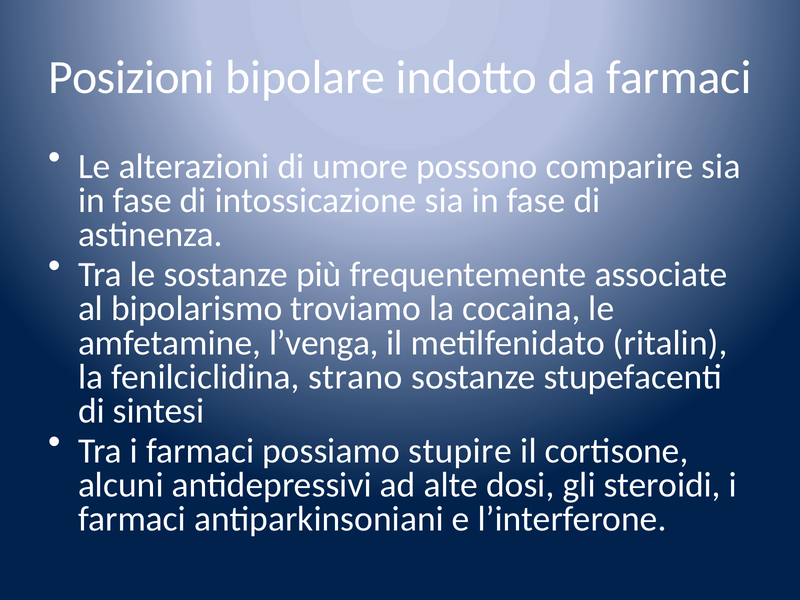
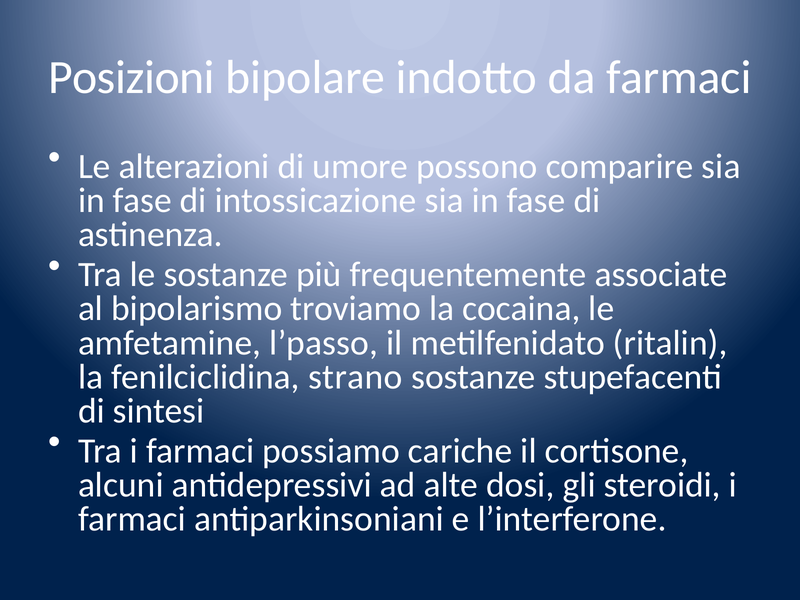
l’venga: l’venga -> l’passo (324, 343)
stupire: stupire -> cariche (460, 451)
